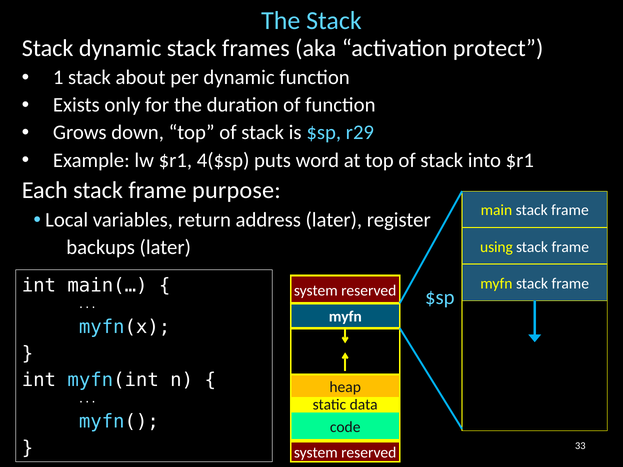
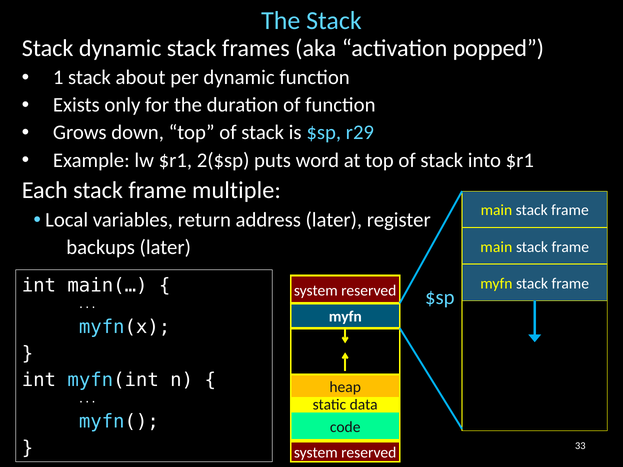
protect: protect -> popped (498, 48)
4($sp: 4($sp -> 2($sp (223, 160)
purpose: purpose -> multiple (236, 191)
later using: using -> main (496, 247)
